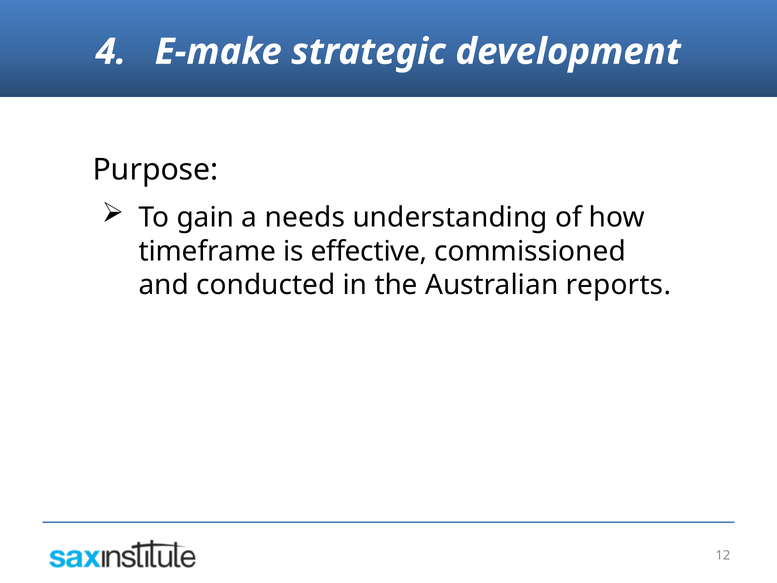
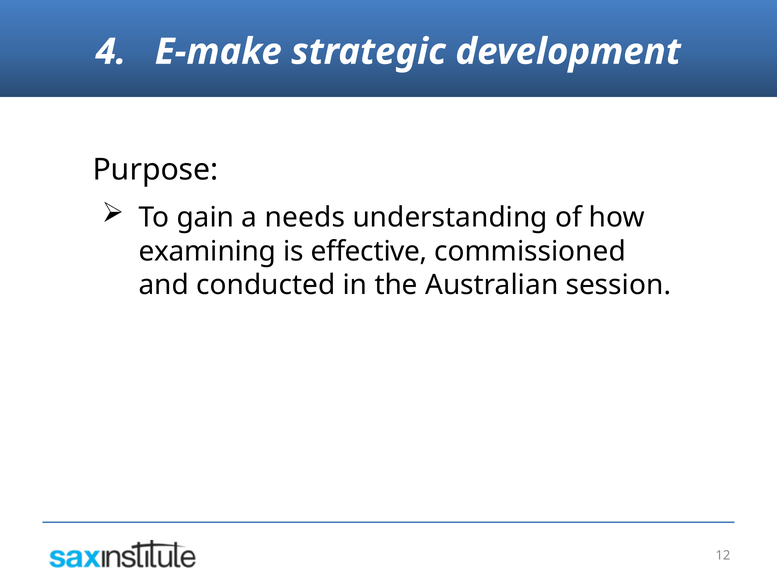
timeframe: timeframe -> examining (207, 251)
reports: reports -> session (618, 285)
